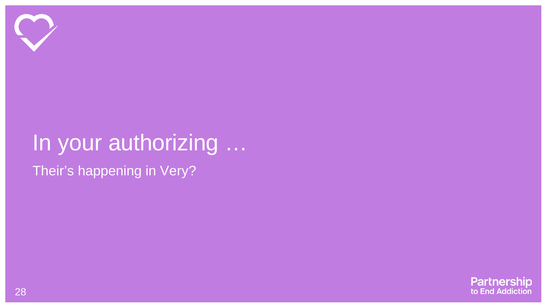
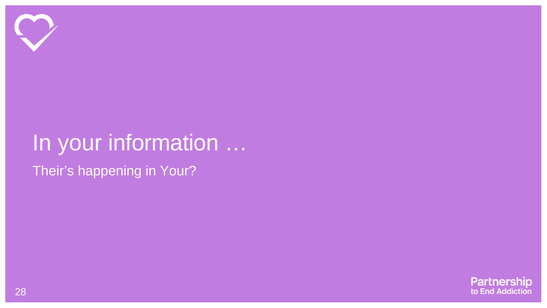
authorizing: authorizing -> information (164, 143)
happening in Very: Very -> Your (178, 171)
